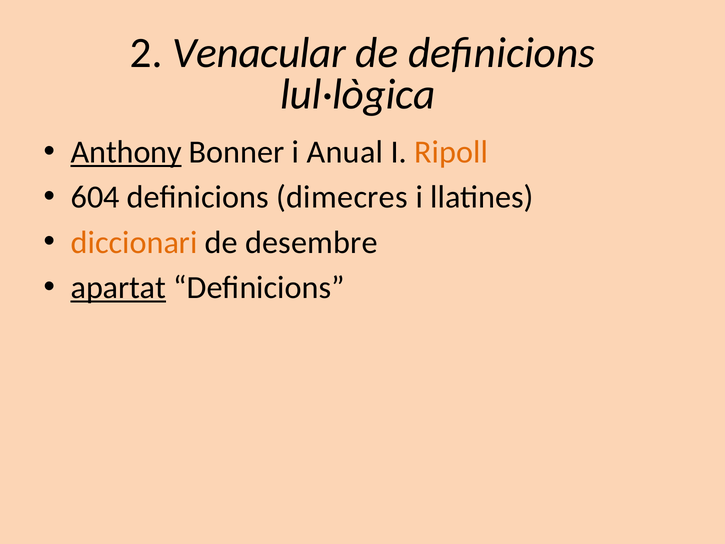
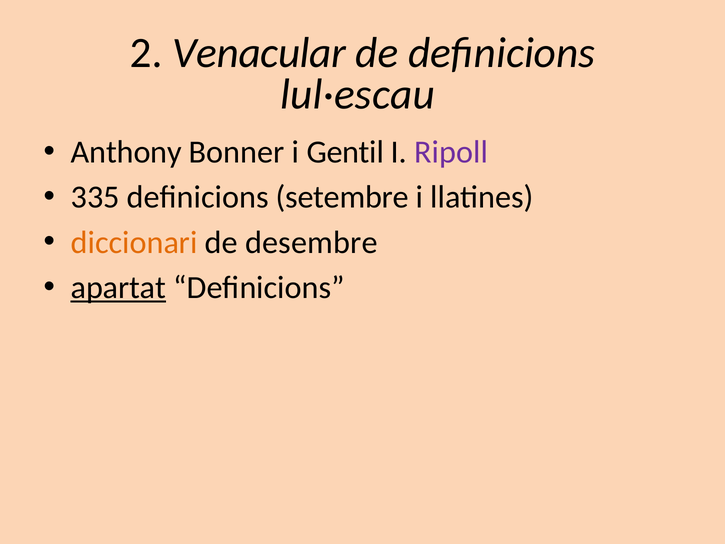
lul·lògica: lul·lògica -> lul·escau (358, 94)
Anthony underline: present -> none (126, 152)
Anual: Anual -> Gentil (345, 152)
Ripoll colour: orange -> purple (451, 152)
604: 604 -> 335 (95, 197)
dimecres: dimecres -> setembre (342, 197)
